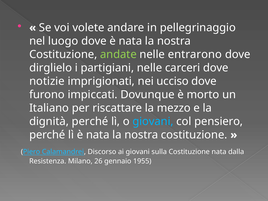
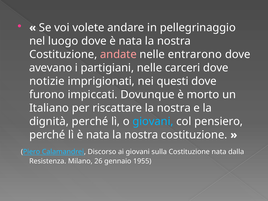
andate colour: light green -> pink (118, 54)
dirglielo: dirglielo -> avevano (51, 68)
ucciso: ucciso -> questi (173, 81)
riscattare la mezzo: mezzo -> nostra (174, 108)
